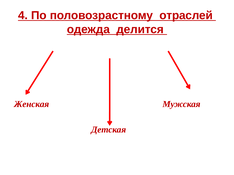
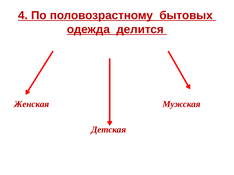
отраслей: отраслей -> бытовых (186, 15)
